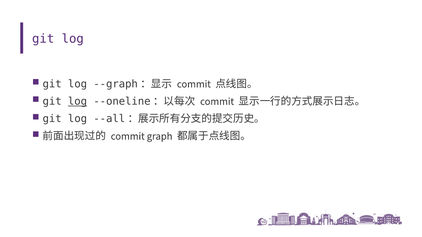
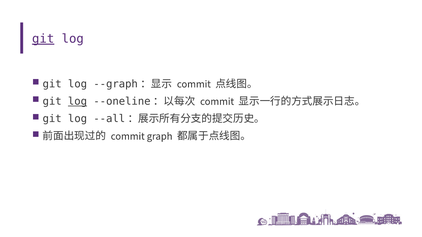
git underline: none -> present (43, 39)
